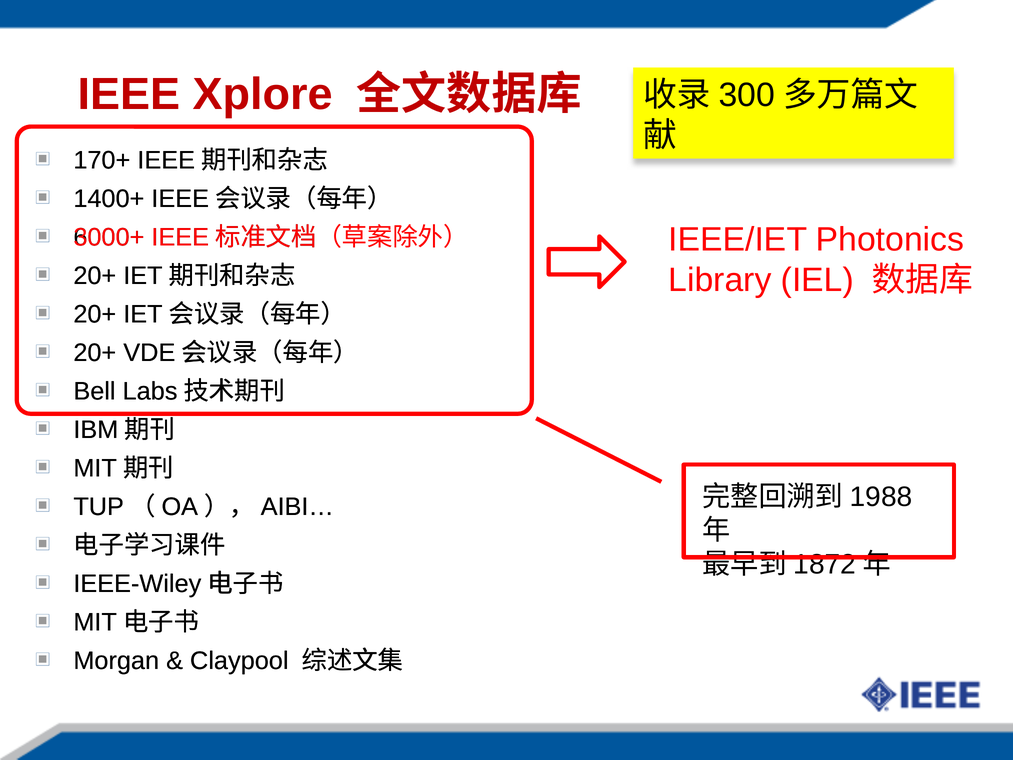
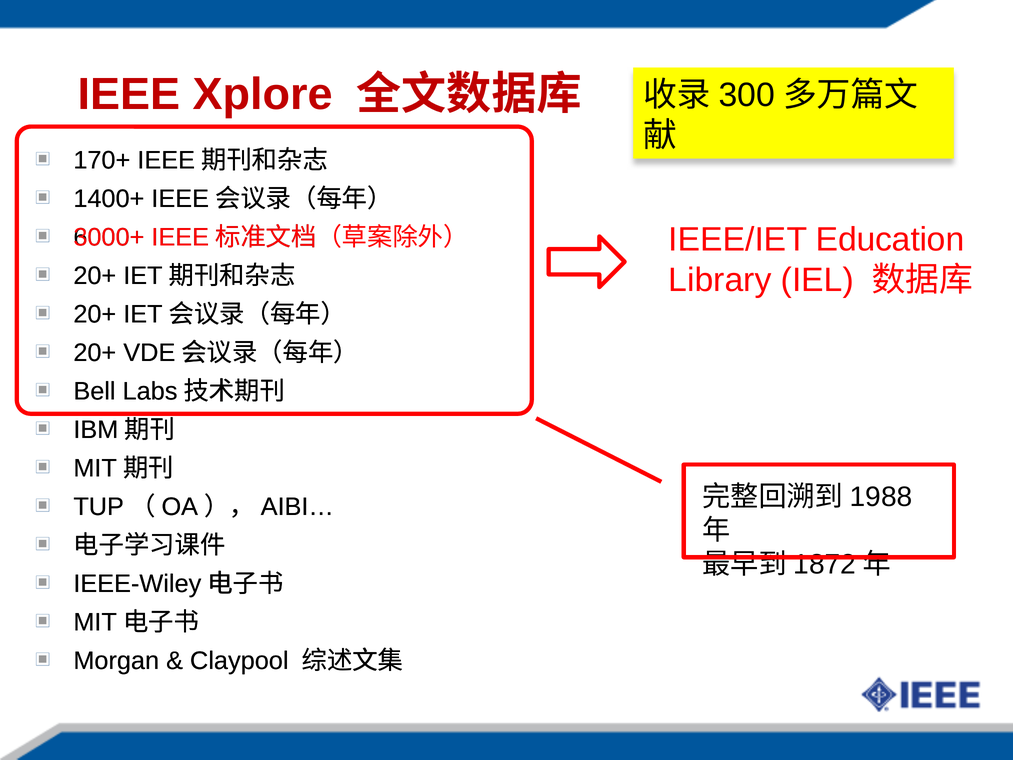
Photonics: Photonics -> Education (890, 239)
